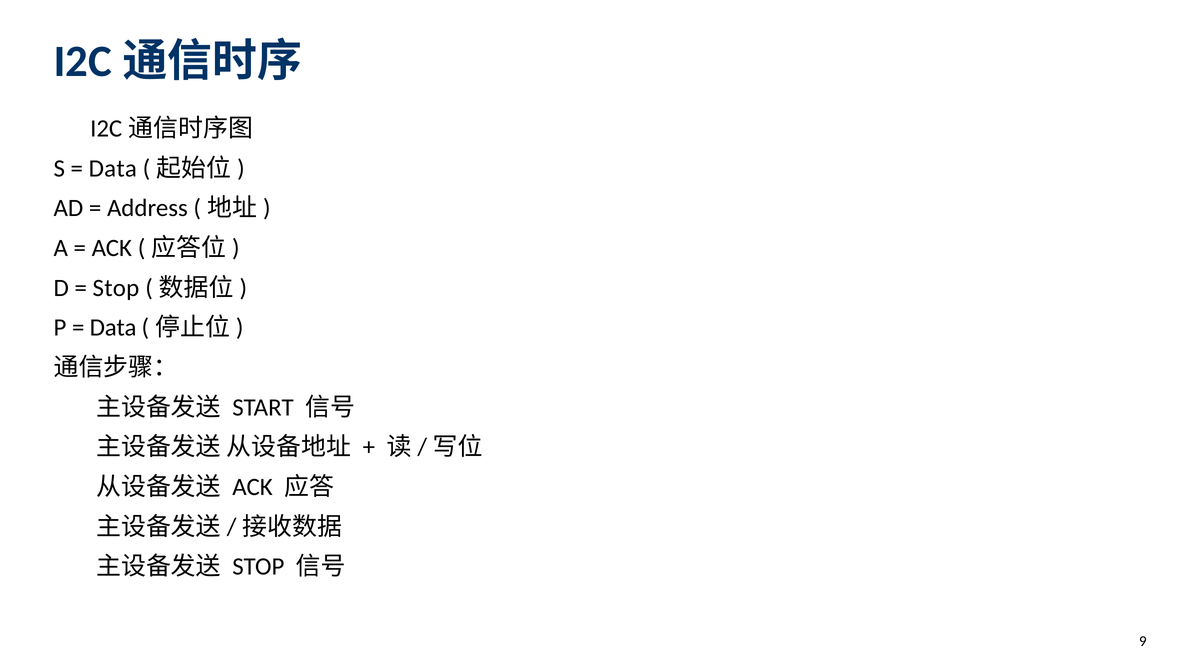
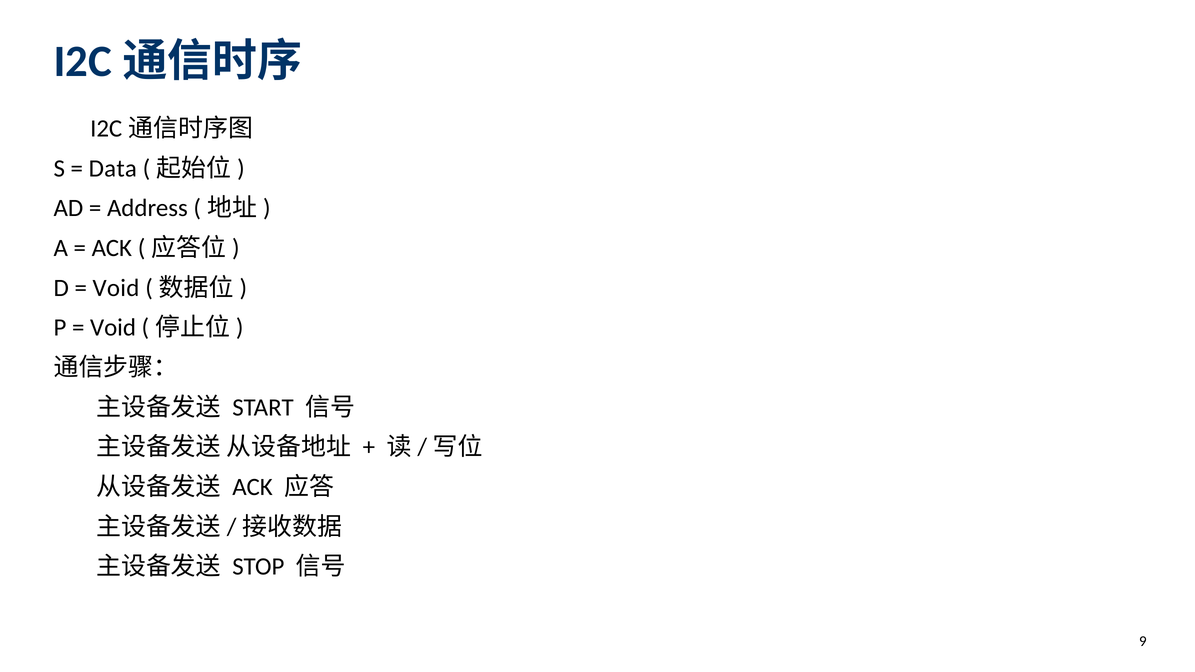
Stop: Stop -> Void (116, 288)
Data: Data -> Void (113, 328)
